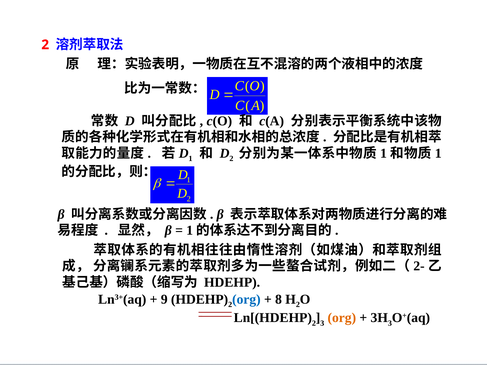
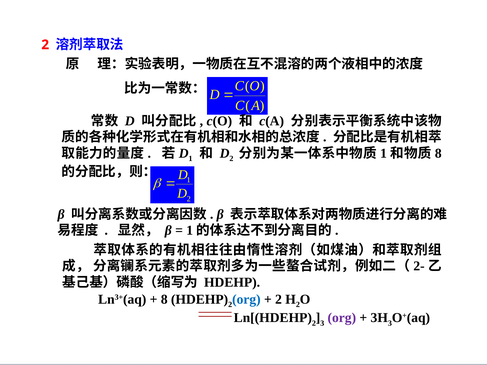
1: 1 -> 8 (438, 154)
9: 9 -> 8 (164, 300)
8: 8 -> 2 (279, 300)
org colour: orange -> purple (342, 318)
